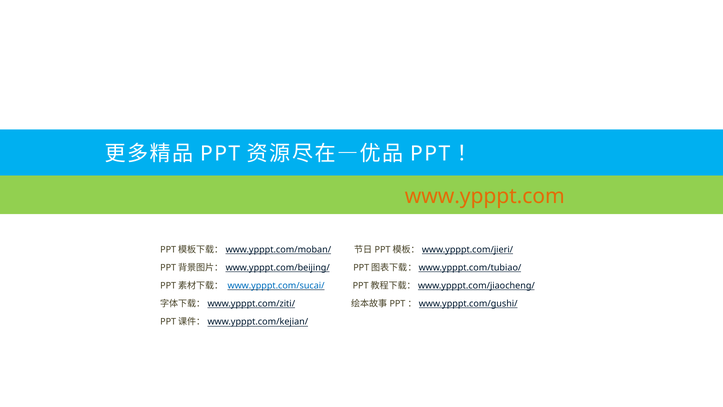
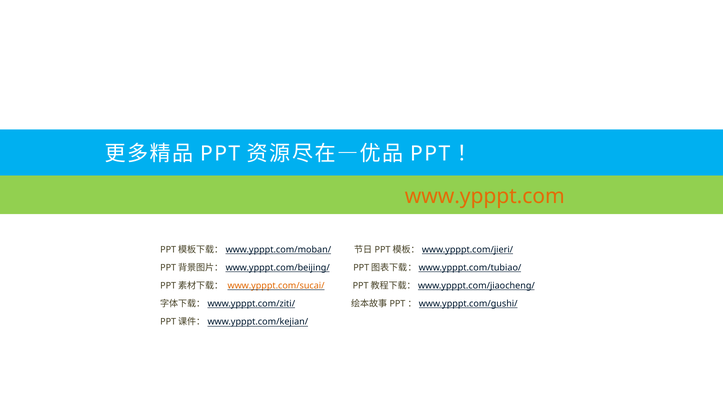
www.ypppt.com/sucai/ colour: blue -> orange (276, 286)
